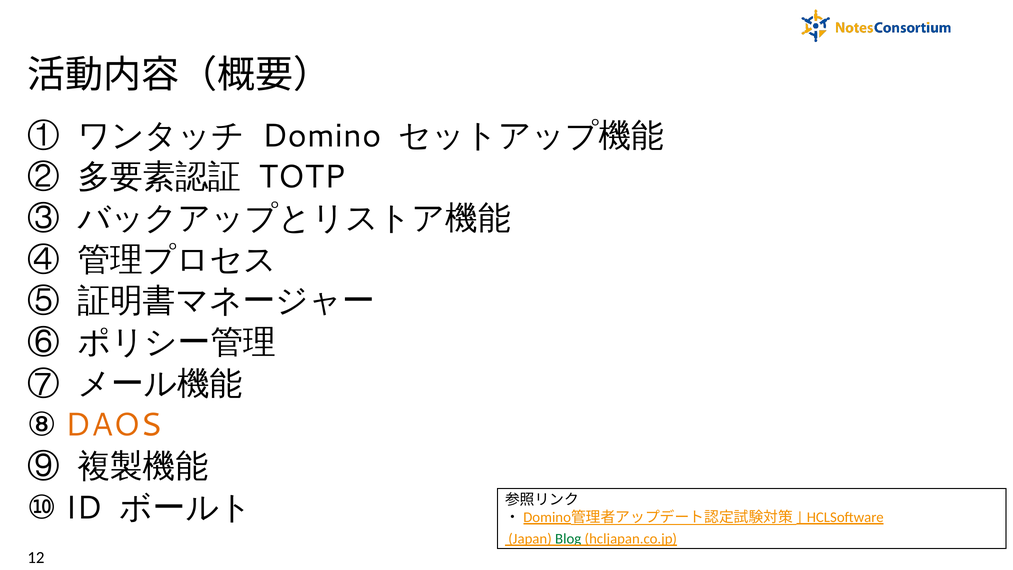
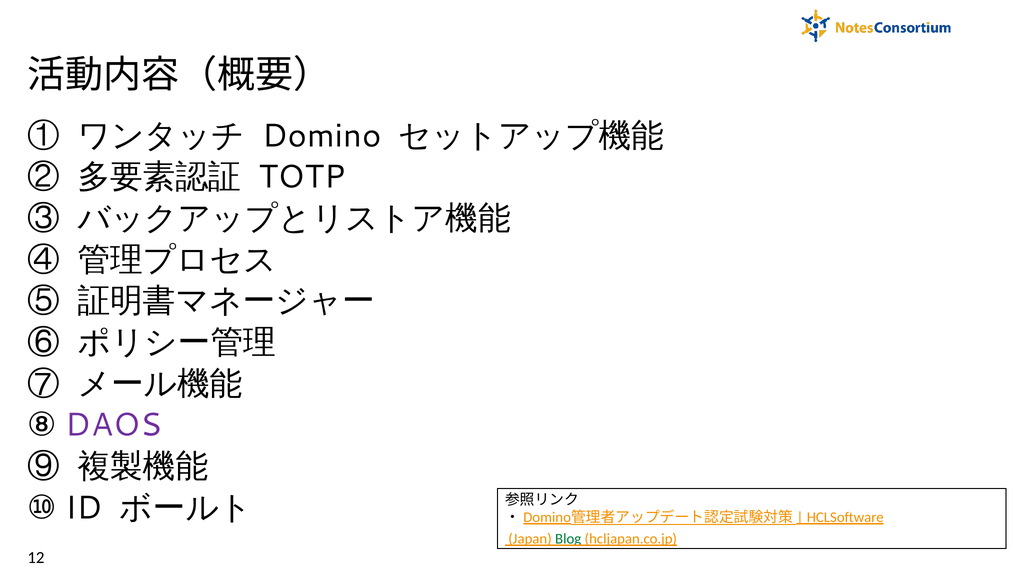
DAOS colour: orange -> purple (114, 425)
